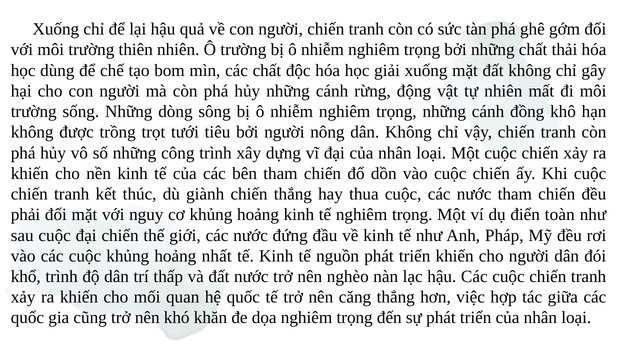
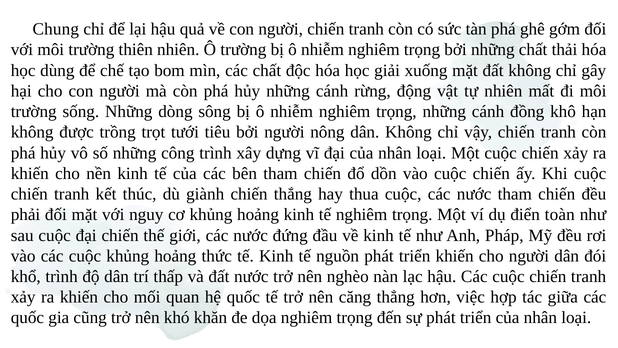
Xuống: Xuống -> Chung (56, 29)
nhất: nhất -> thức (217, 256)
